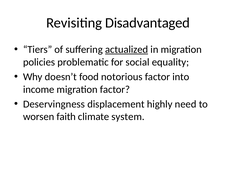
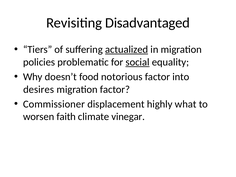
social underline: none -> present (138, 62)
income: income -> desires (39, 89)
Deservingness: Deservingness -> Commissioner (54, 104)
need: need -> what (186, 104)
system: system -> vinegar (128, 117)
